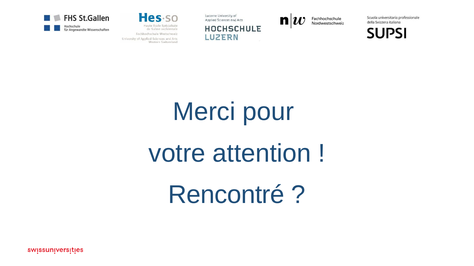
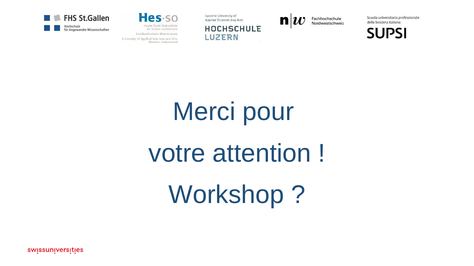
Rencontré: Rencontré -> Workshop (226, 195)
